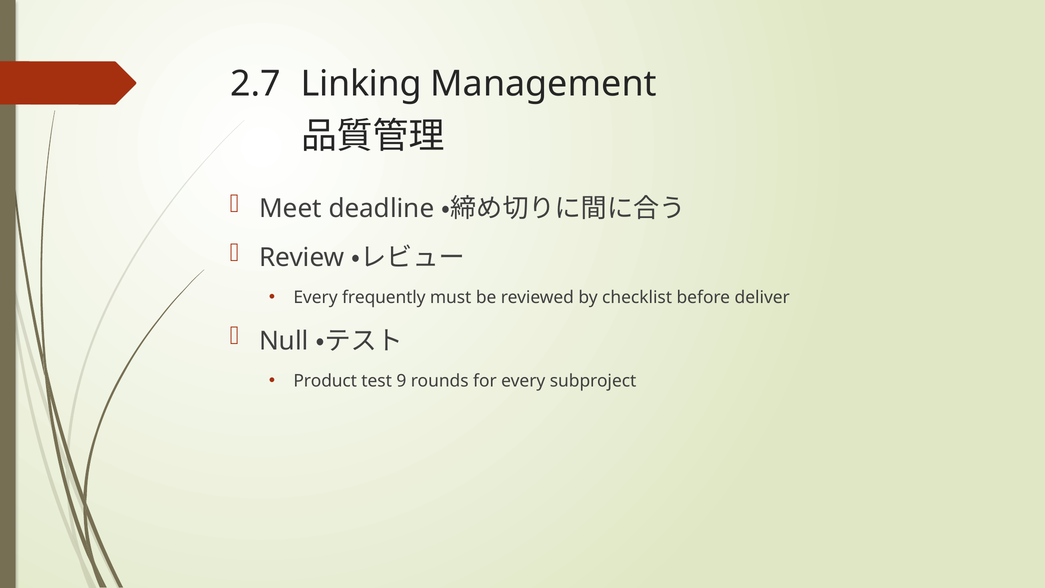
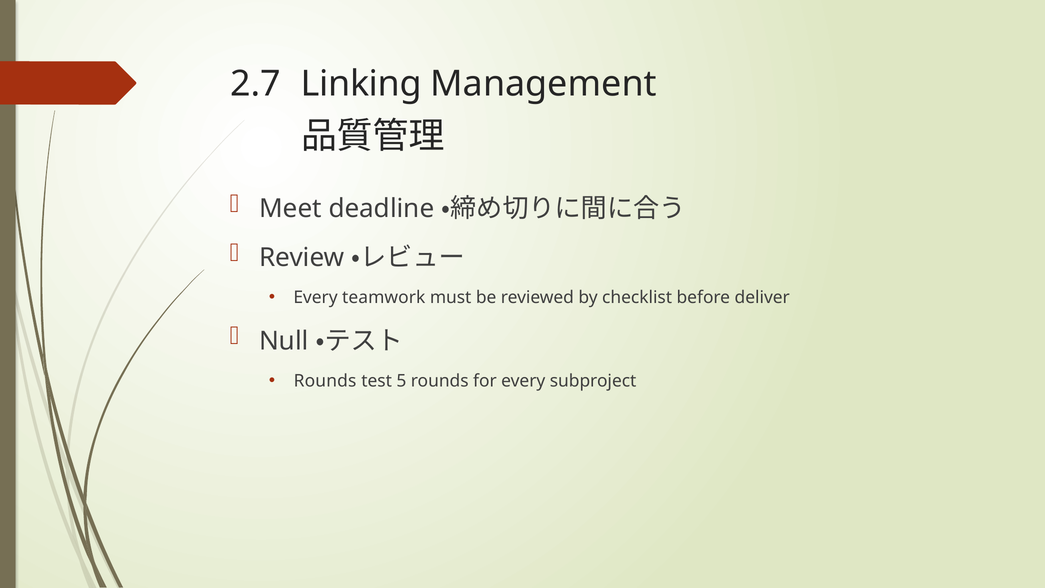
frequently: frequently -> teamwork (384, 297)
Product: Product -> Rounds (325, 381)
9: 9 -> 5 (401, 381)
